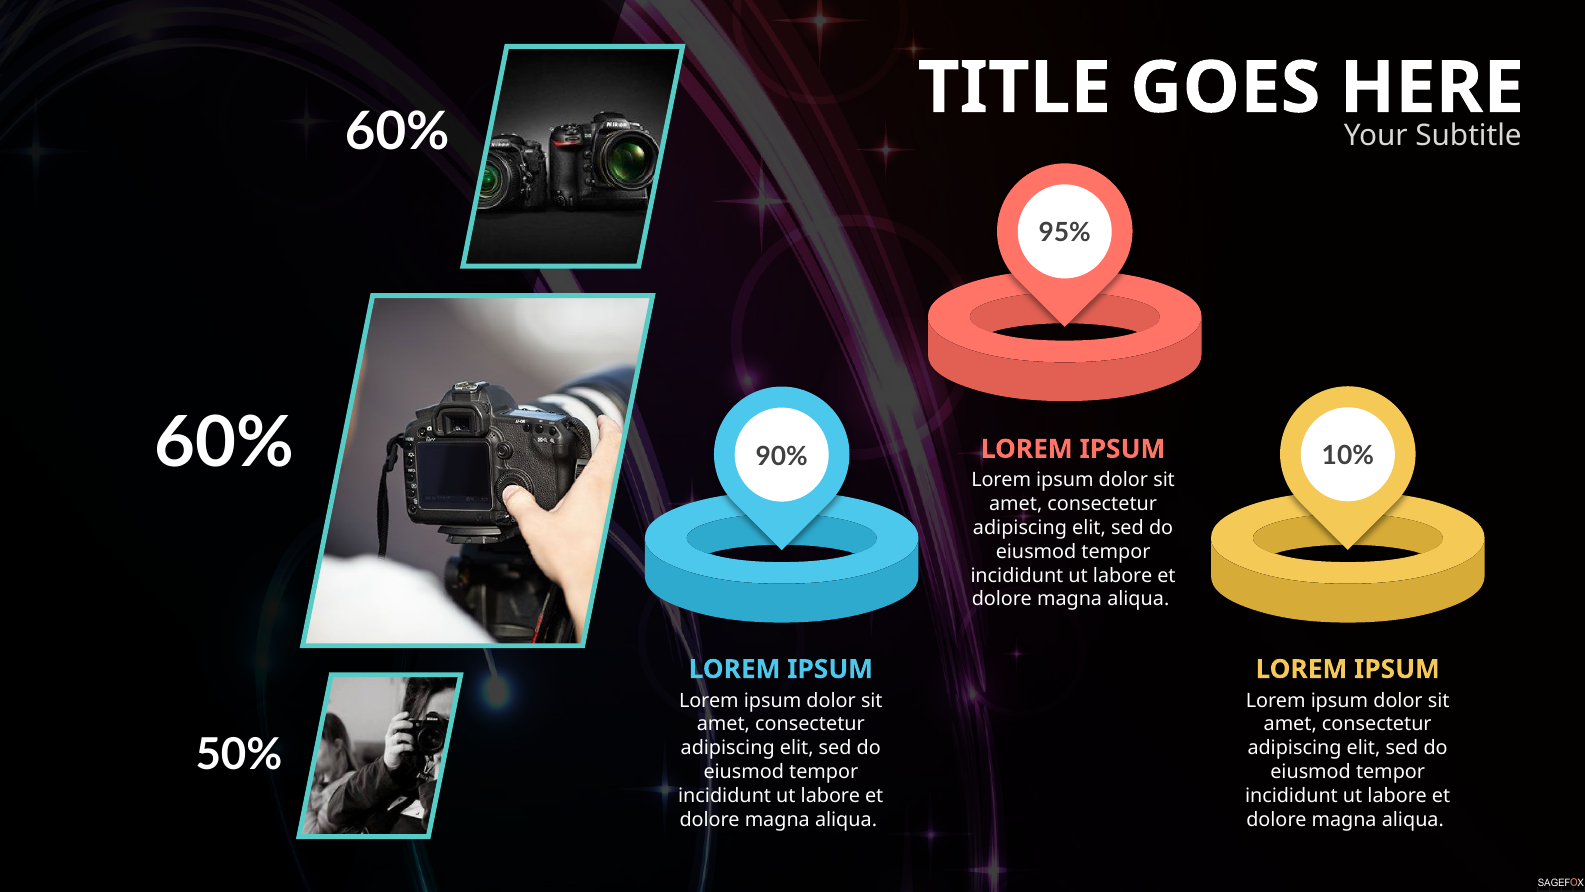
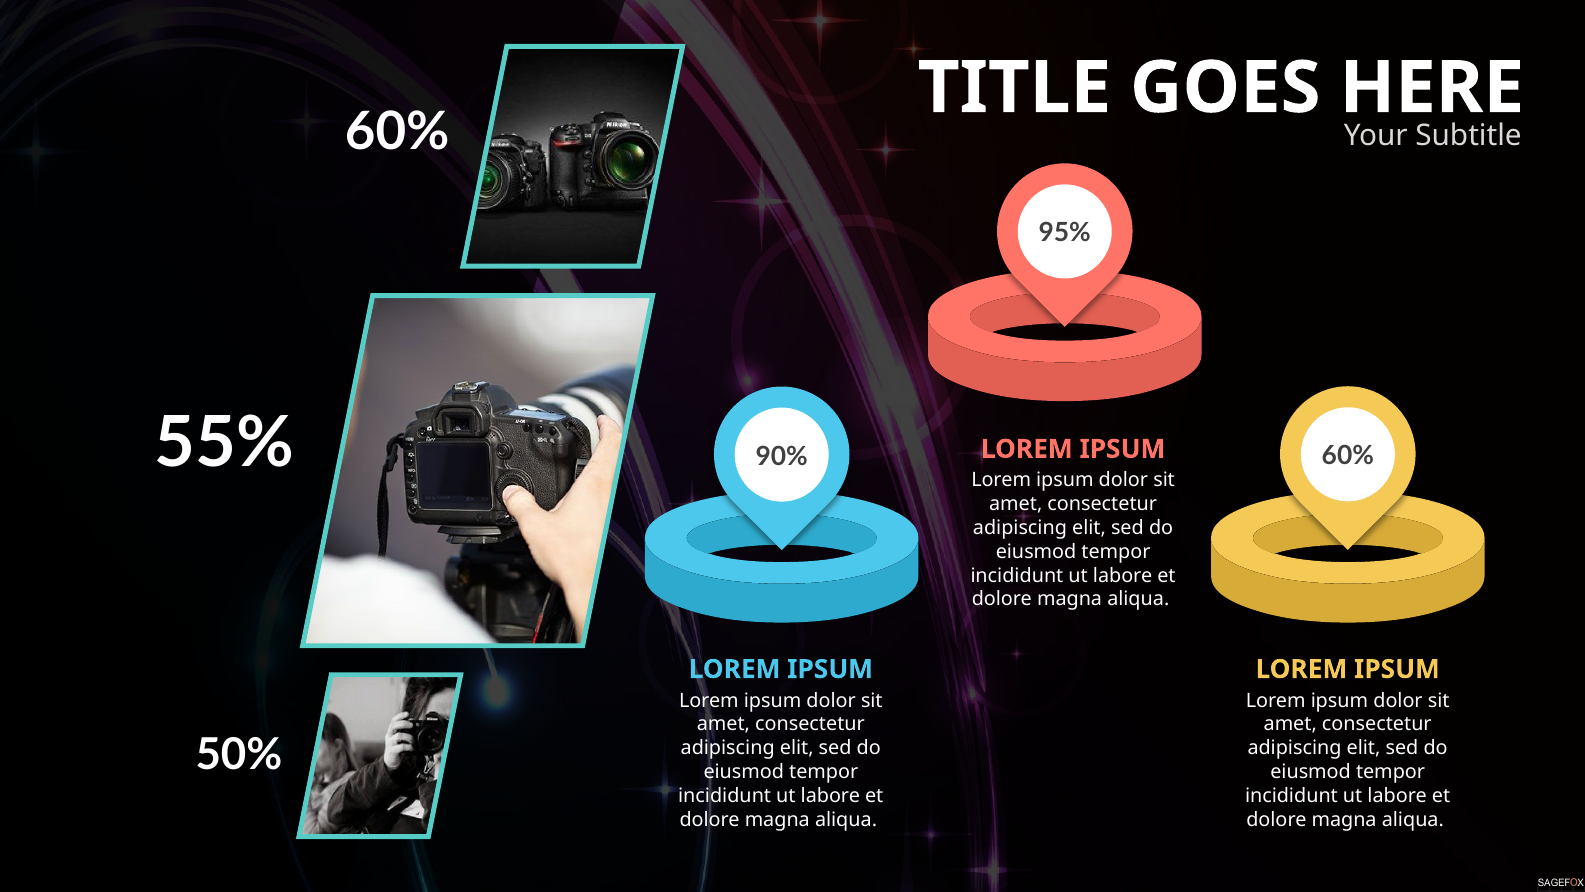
60%: 60% -> 55% (224, 443)
10%: 10% -> 60% (1348, 456)
